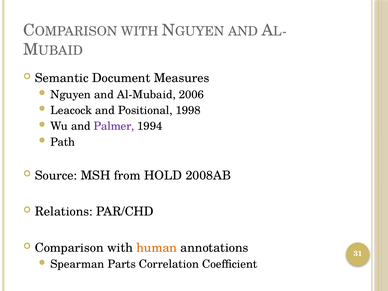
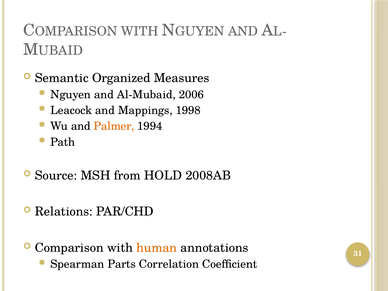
Document: Document -> Organized (121, 78)
Positional: Positional -> Mappings (145, 110)
Palmer colour: purple -> orange (114, 126)
